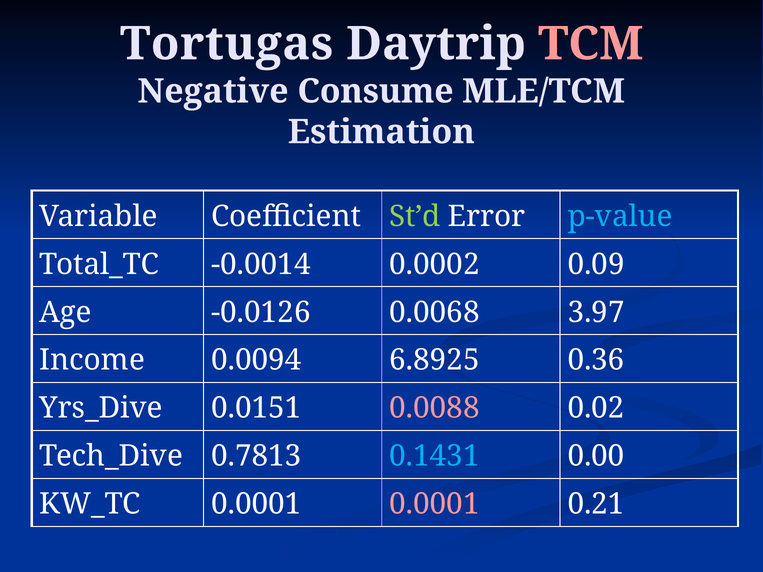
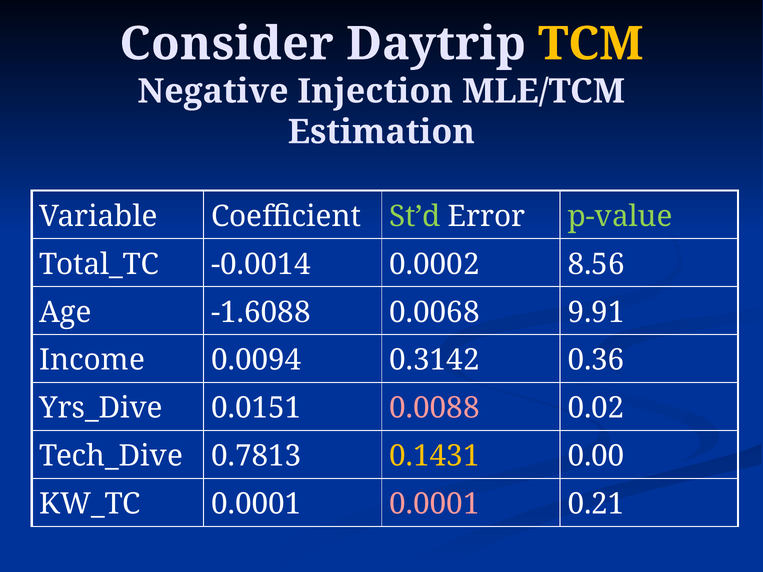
Tortugas: Tortugas -> Consider (227, 44)
TCM colour: pink -> yellow (591, 44)
Consume: Consume -> Injection (375, 91)
p-value colour: light blue -> light green (620, 216)
0.09: 0.09 -> 8.56 (596, 264)
-0.0126: -0.0126 -> -1.6088 (261, 312)
3.97: 3.97 -> 9.91 (596, 312)
6.8925: 6.8925 -> 0.3142 (434, 360)
0.1431 colour: light blue -> yellow (434, 456)
